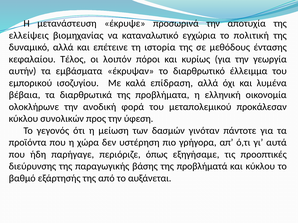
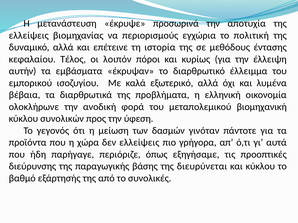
καταναλωτικό: καταναλωτικό -> περιορισμούς (150, 35)
γεωργία: γεωργία -> έλλειψη (270, 59)
επίδραση: επίδραση -> εξωτερικό (172, 83)
προκάλεσαν: προκάλεσαν -> βιομηχανική (262, 107)
δεν υστέρηση: υστέρηση -> ελλείψεις (139, 143)
προβλήματά: προβλήματά -> διευρύνεται (202, 167)
αυξάνεται: αυξάνεται -> συνολικές (150, 179)
